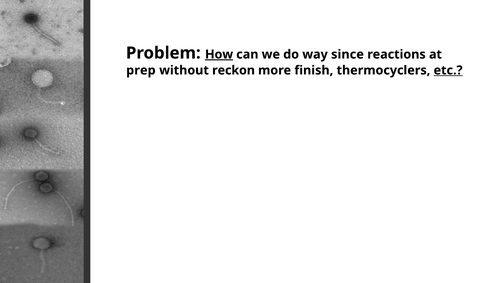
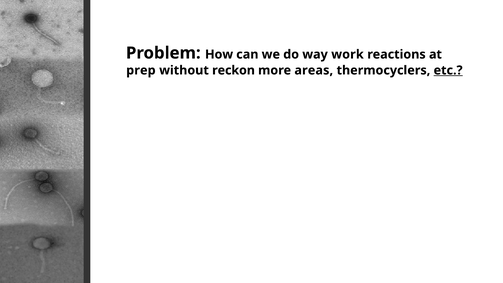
How underline: present -> none (219, 54)
since: since -> work (347, 54)
finish: finish -> areas (314, 70)
